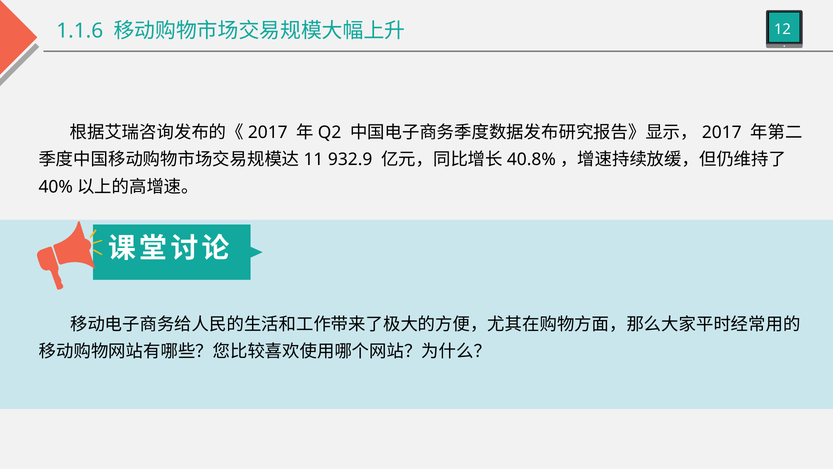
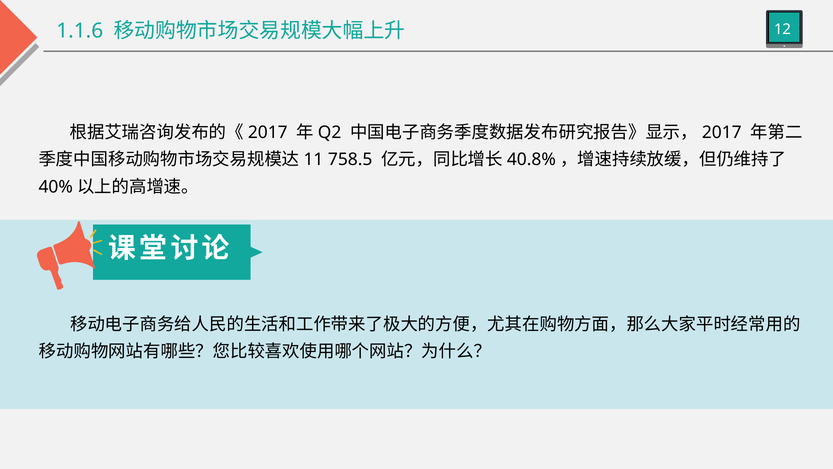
932.9: 932.9 -> 758.5 (350, 160)
